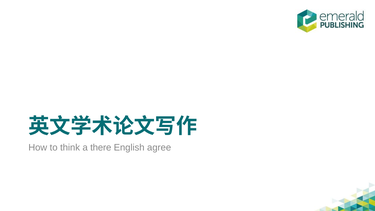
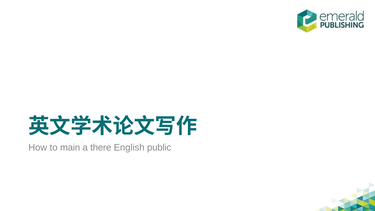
think: think -> main (70, 148)
agree: agree -> public (159, 148)
